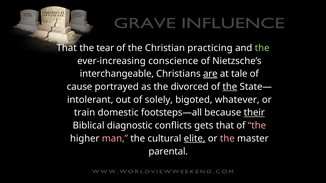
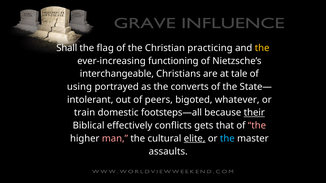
That: That -> Shall (67, 48)
tear: tear -> flag (105, 48)
the colour: light green -> yellow (262, 48)
conscience: conscience -> functioning (173, 61)
are underline: present -> none (210, 74)
cause: cause -> using (79, 87)
divorced: divorced -> converts (190, 87)
the underline: present -> none (230, 87)
solely: solely -> peers (159, 100)
diagnostic: diagnostic -> effectively (130, 126)
the colour: pink -> light blue (227, 139)
parental: parental -> assaults (168, 152)
